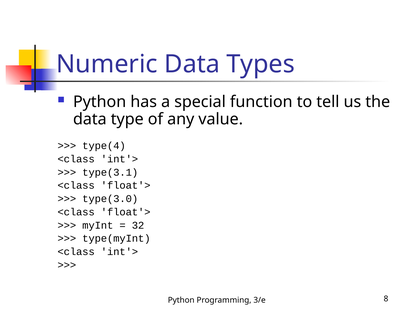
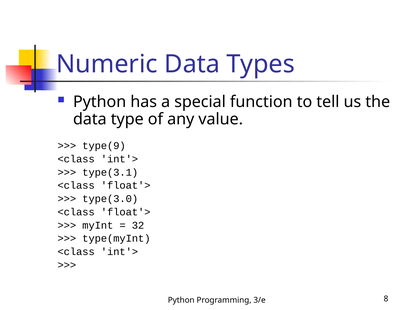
type(4: type(4 -> type(9 (104, 146)
